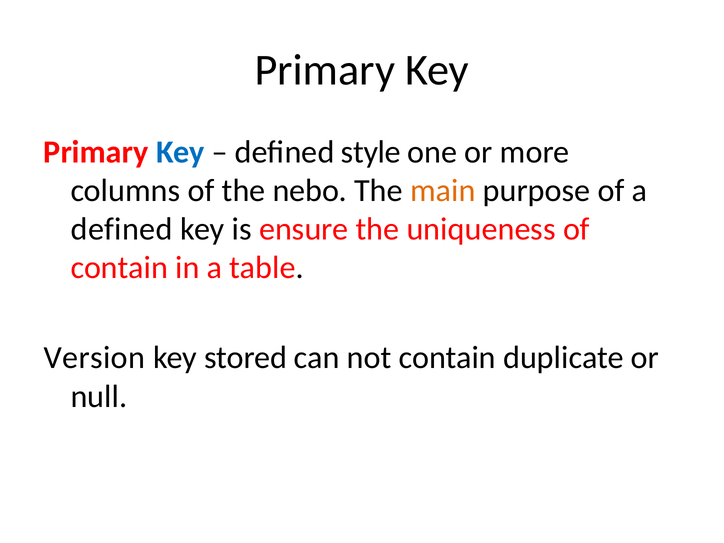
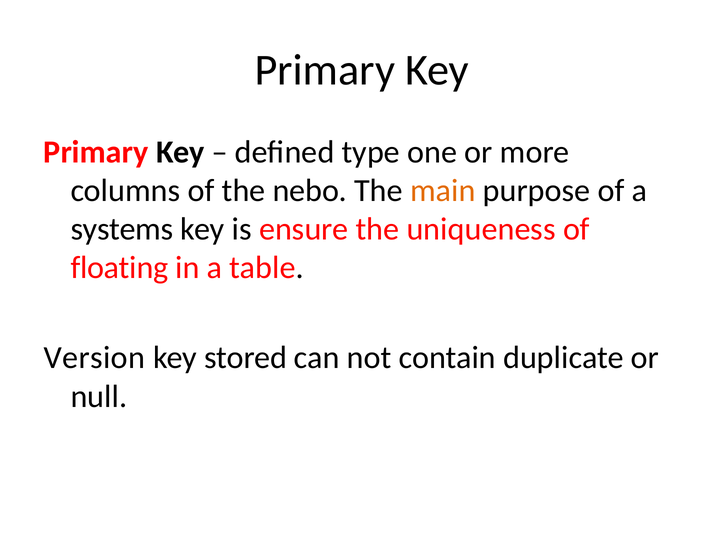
Key colour: blue -> black (180, 152)
style: style -> type (371, 152)
defined: defined -> systems (122, 229)
contain: contain -> floating (119, 268)
